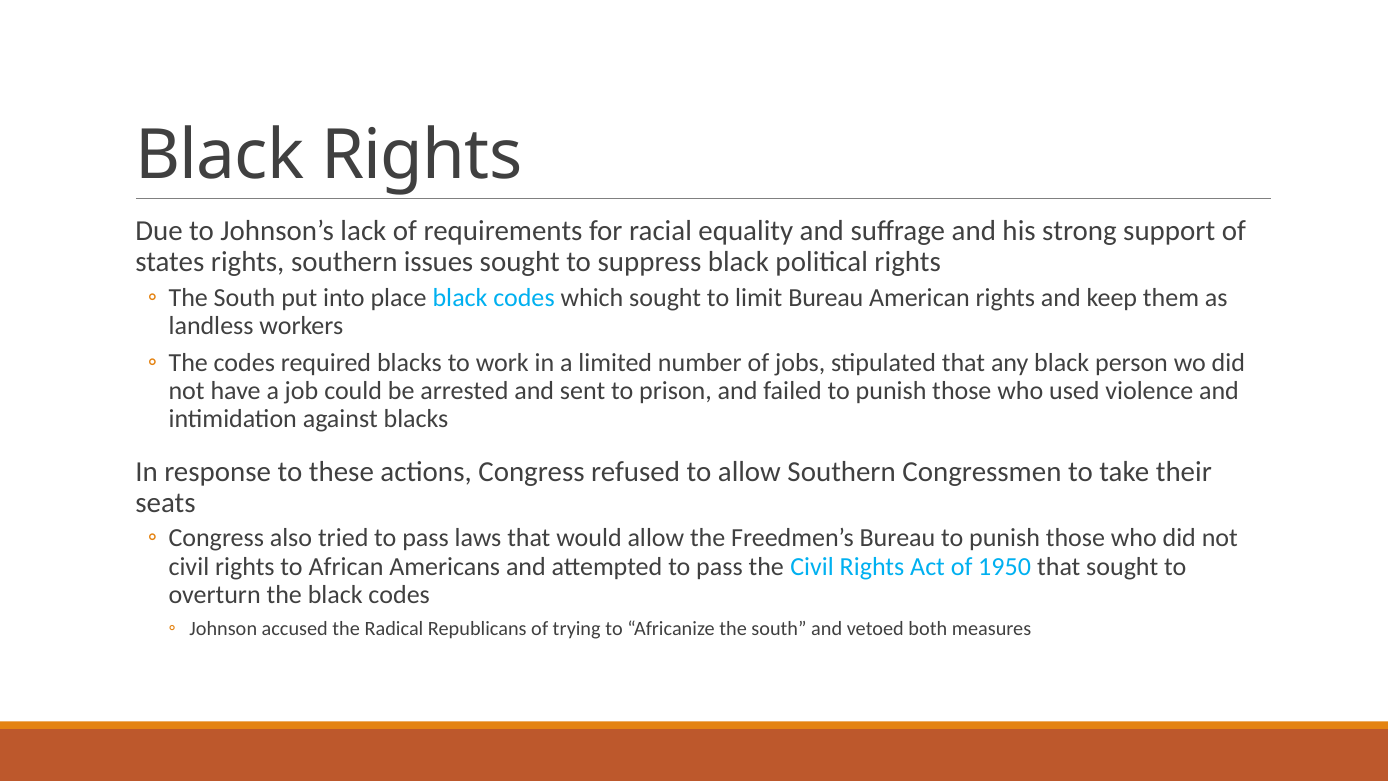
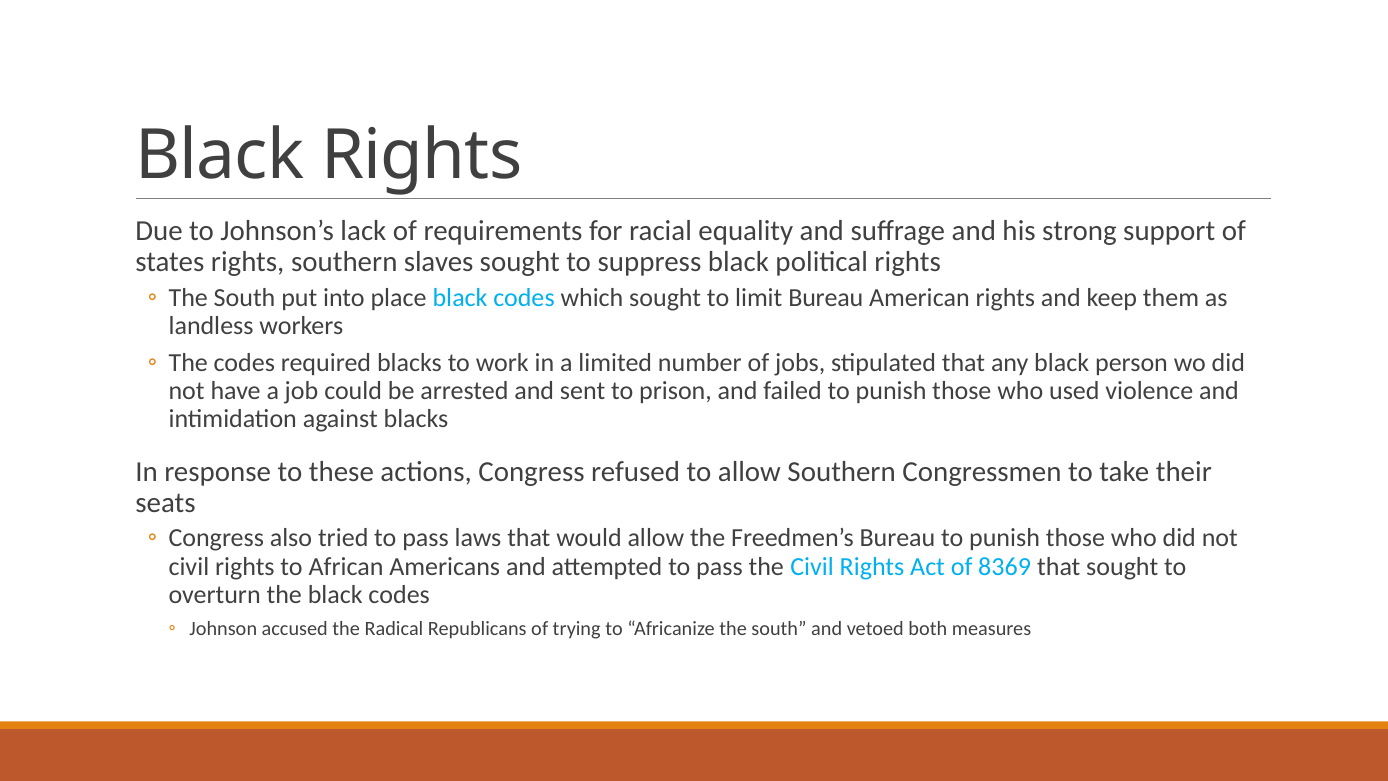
issues: issues -> slaves (439, 262)
1950: 1950 -> 8369 (1005, 566)
